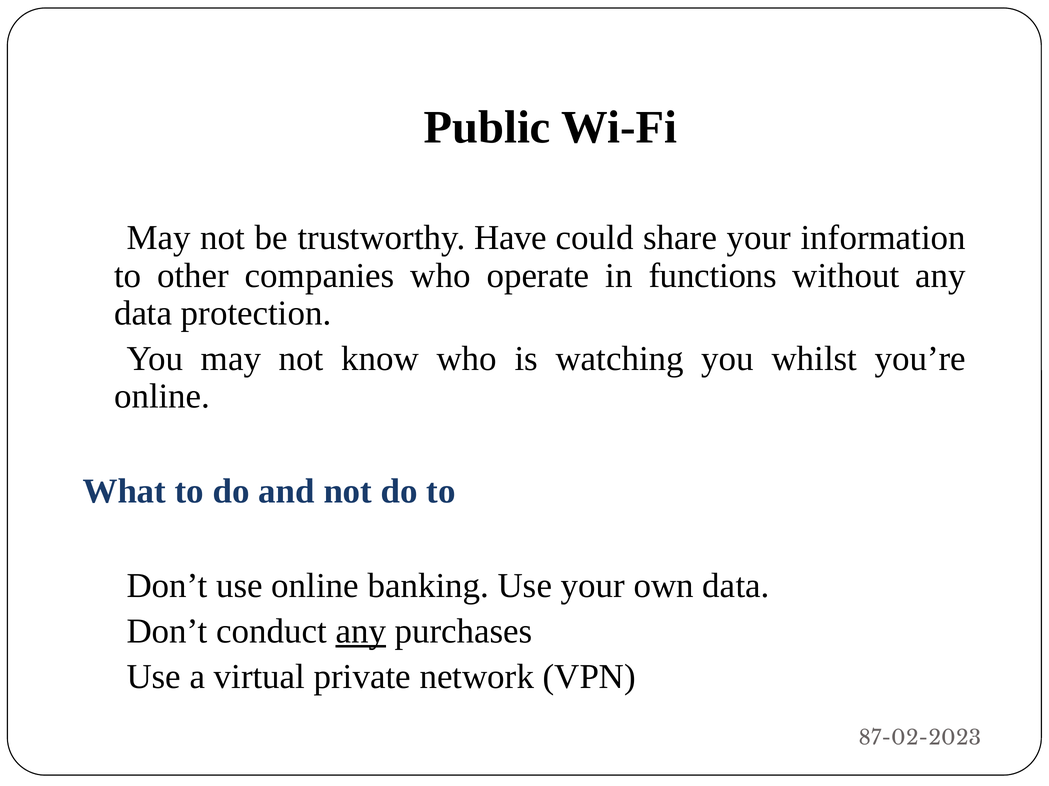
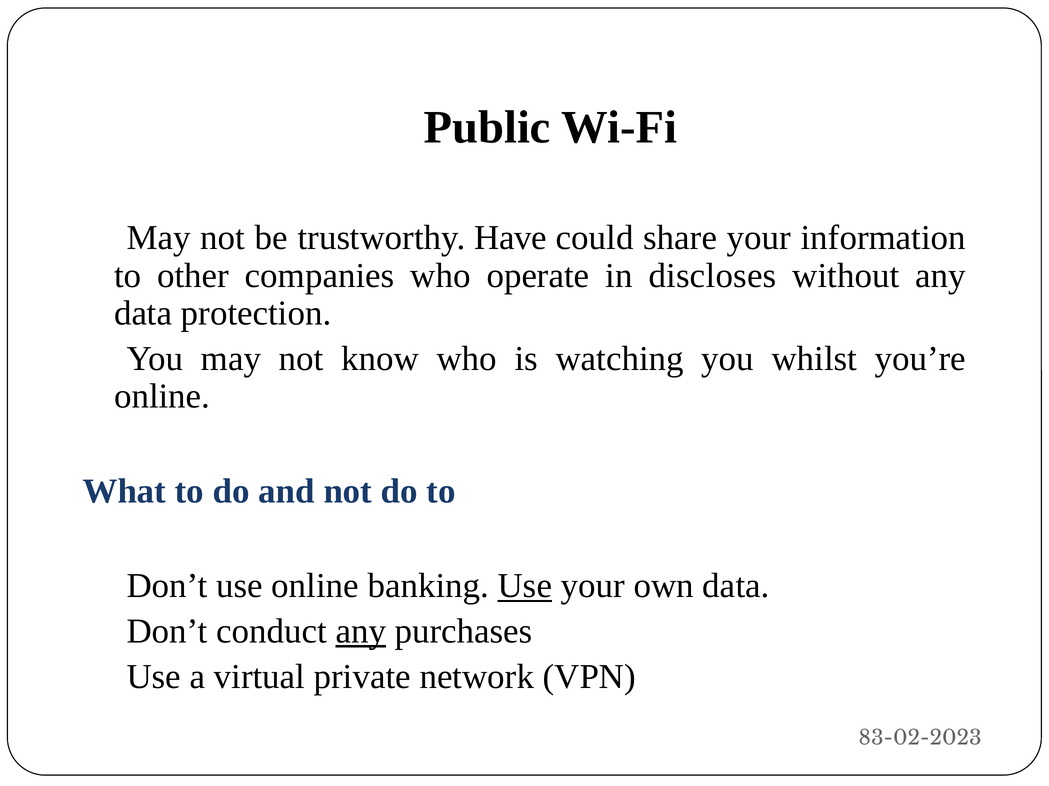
functions: functions -> discloses (712, 276)
Use underline: none -> present (525, 587)
87-02-2023: 87-02-2023 -> 83-02-2023 (920, 739)
